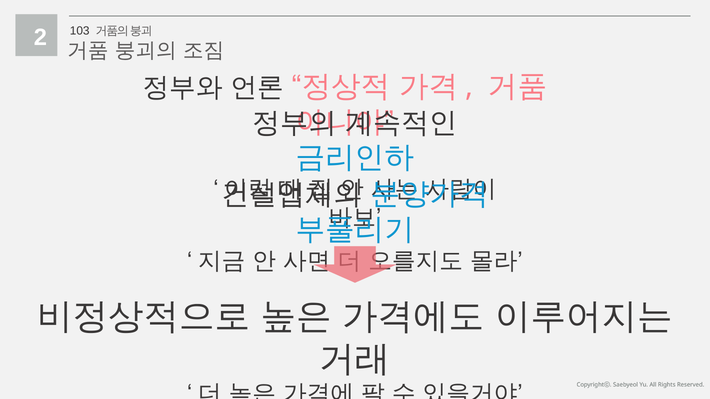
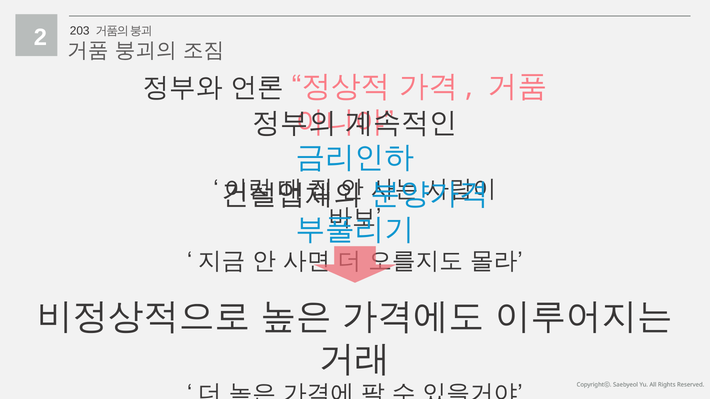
103: 103 -> 203 (80, 31)
